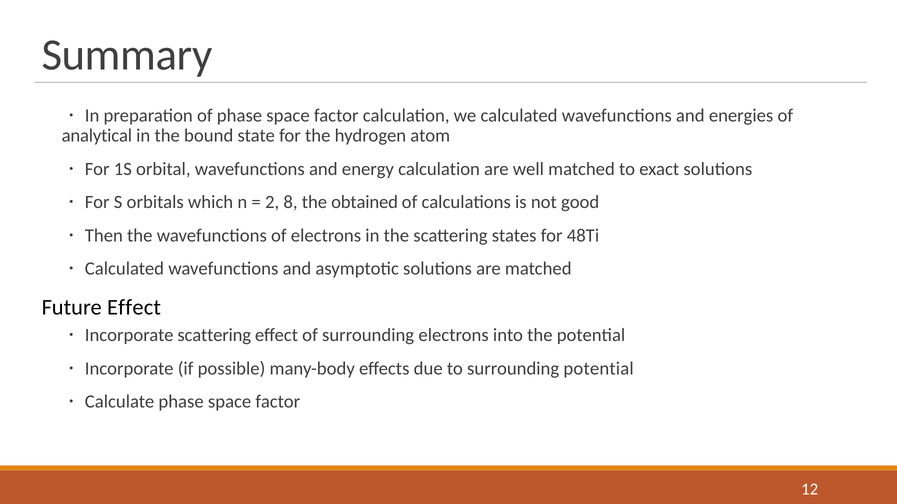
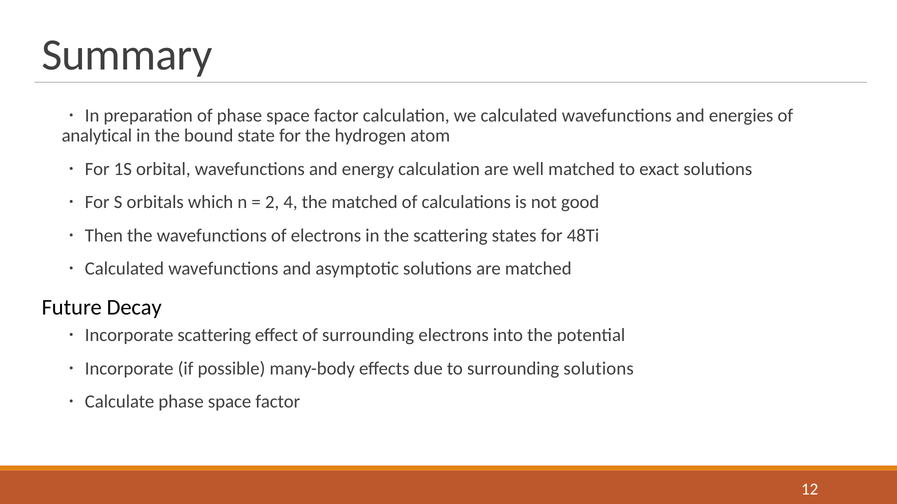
8: 8 -> 4 (290, 202)
the obtained: obtained -> matched (365, 202)
Future Effect: Effect -> Decay (134, 308)
surrounding potential: potential -> solutions (599, 369)
